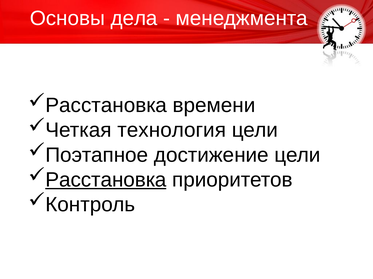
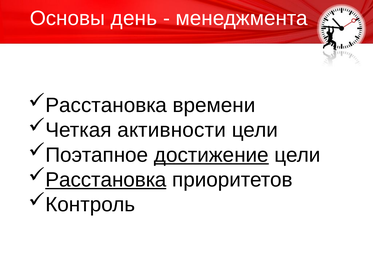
дела: дела -> день (134, 18)
технология: технология -> активности (172, 131)
достижение underline: none -> present (211, 155)
